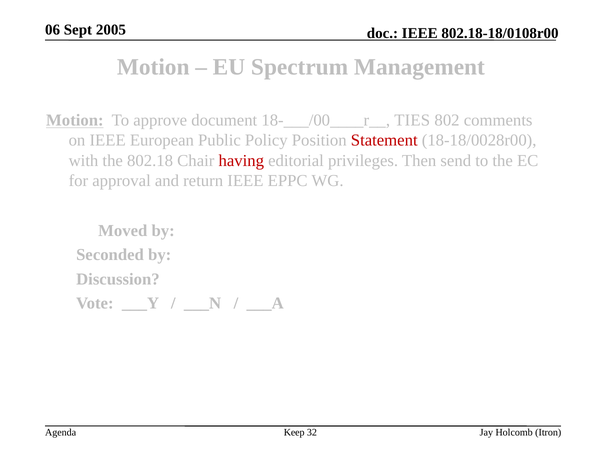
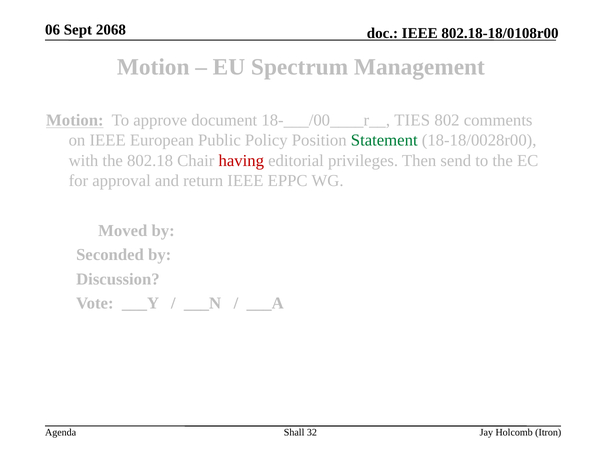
2005: 2005 -> 2068 (111, 30)
Statement colour: red -> green (384, 140)
Keep: Keep -> Shall (294, 432)
